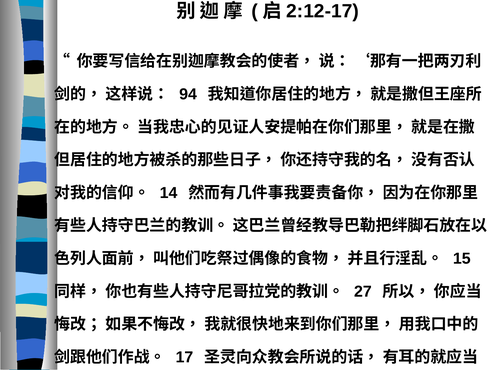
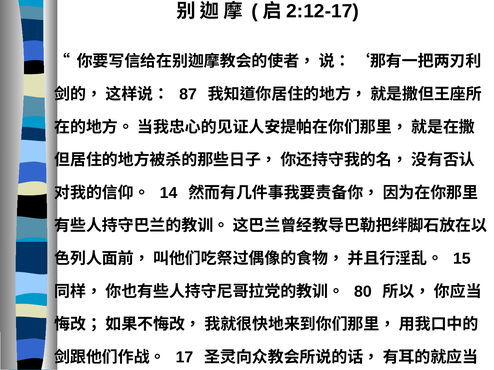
94: 94 -> 87 (188, 94)
27: 27 -> 80 (363, 292)
